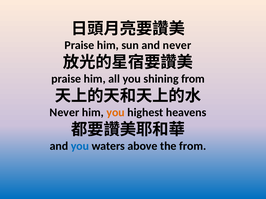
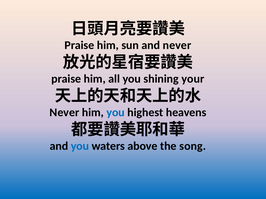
shining from: from -> your (193, 79)
you colour: orange -> blue (116, 113)
the from: from -> song (193, 146)
